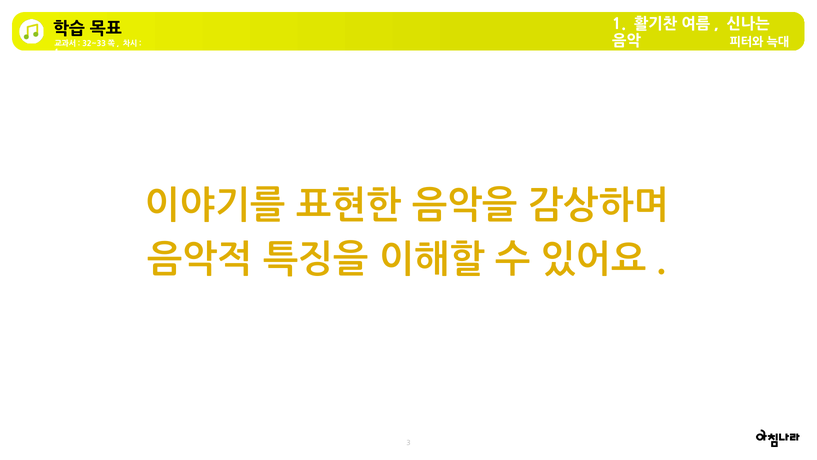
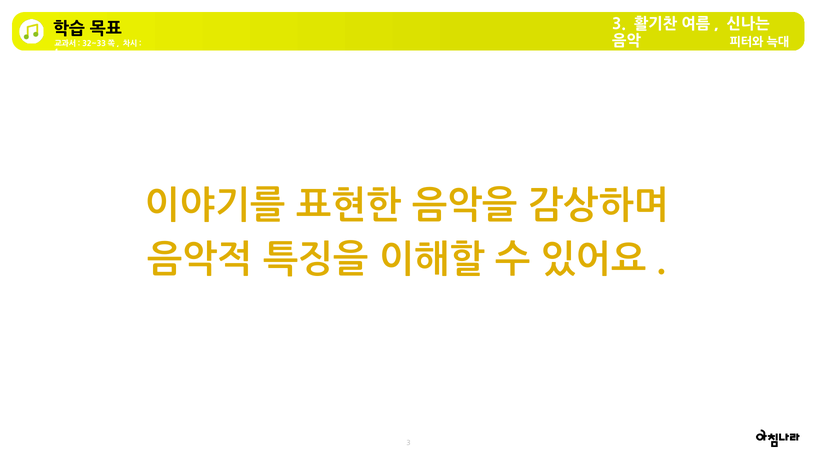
1: 1 -> 3 (619, 24)
